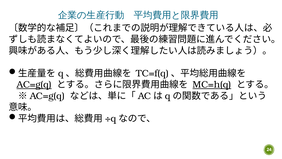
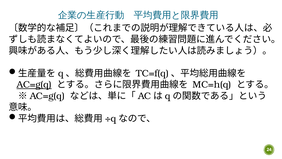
MC=h(q underline: present -> none (212, 84)
